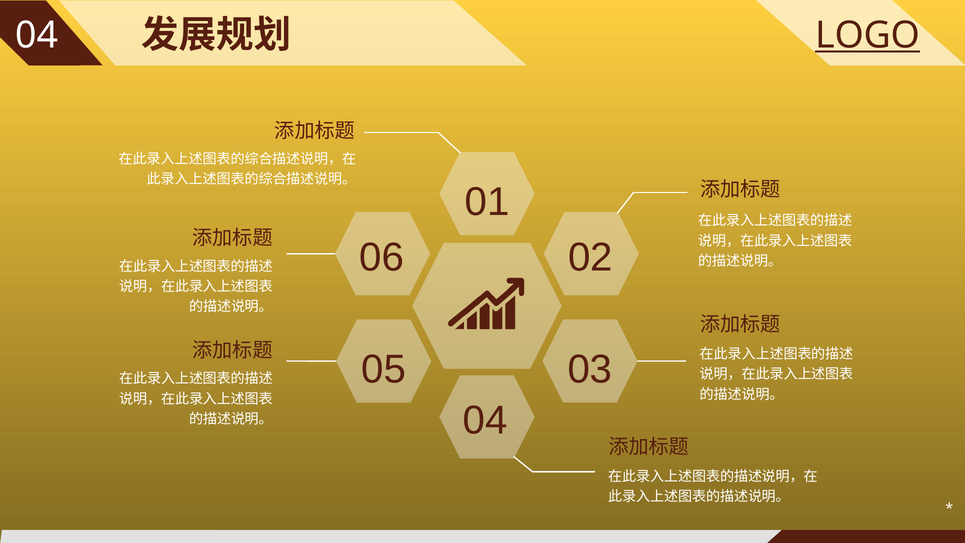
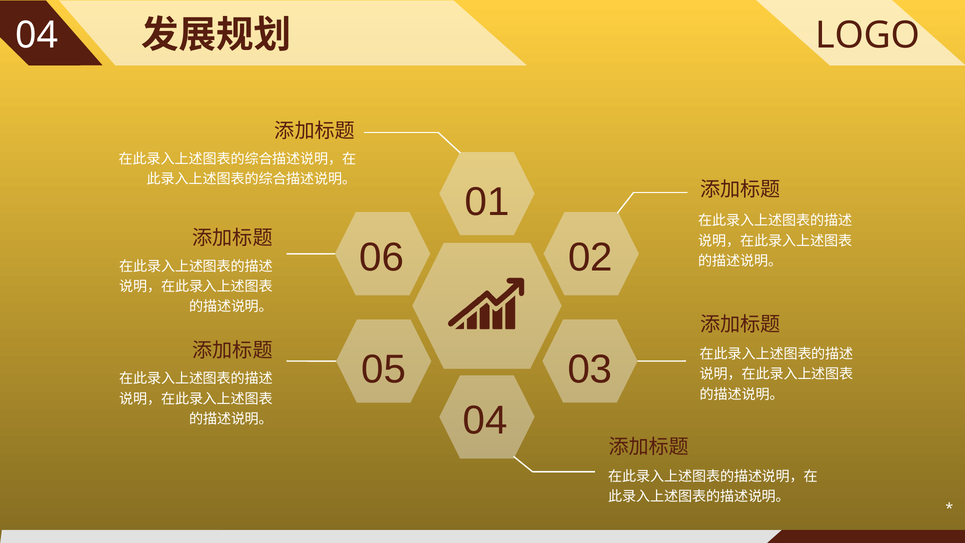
LOGO underline: present -> none (868, 35)
